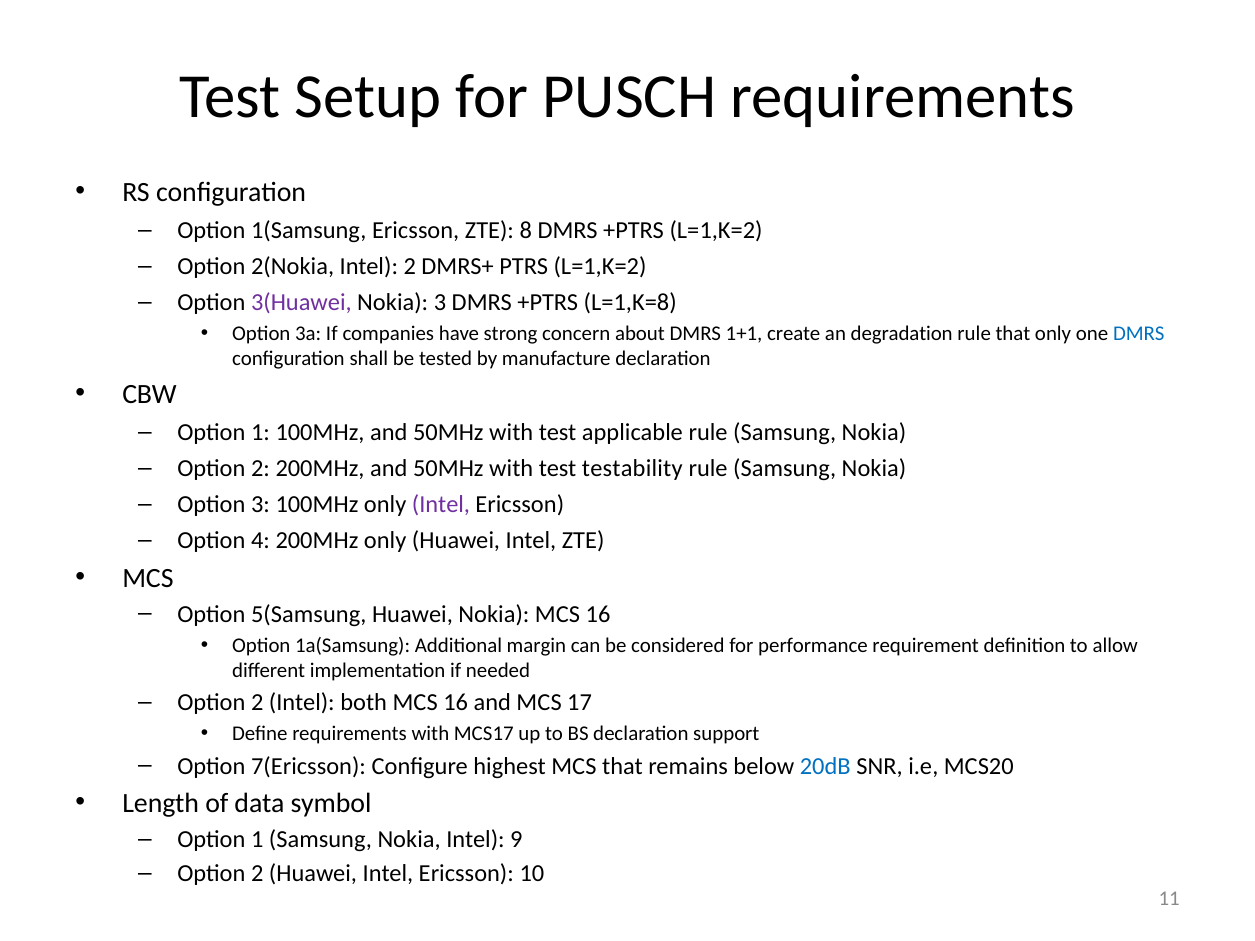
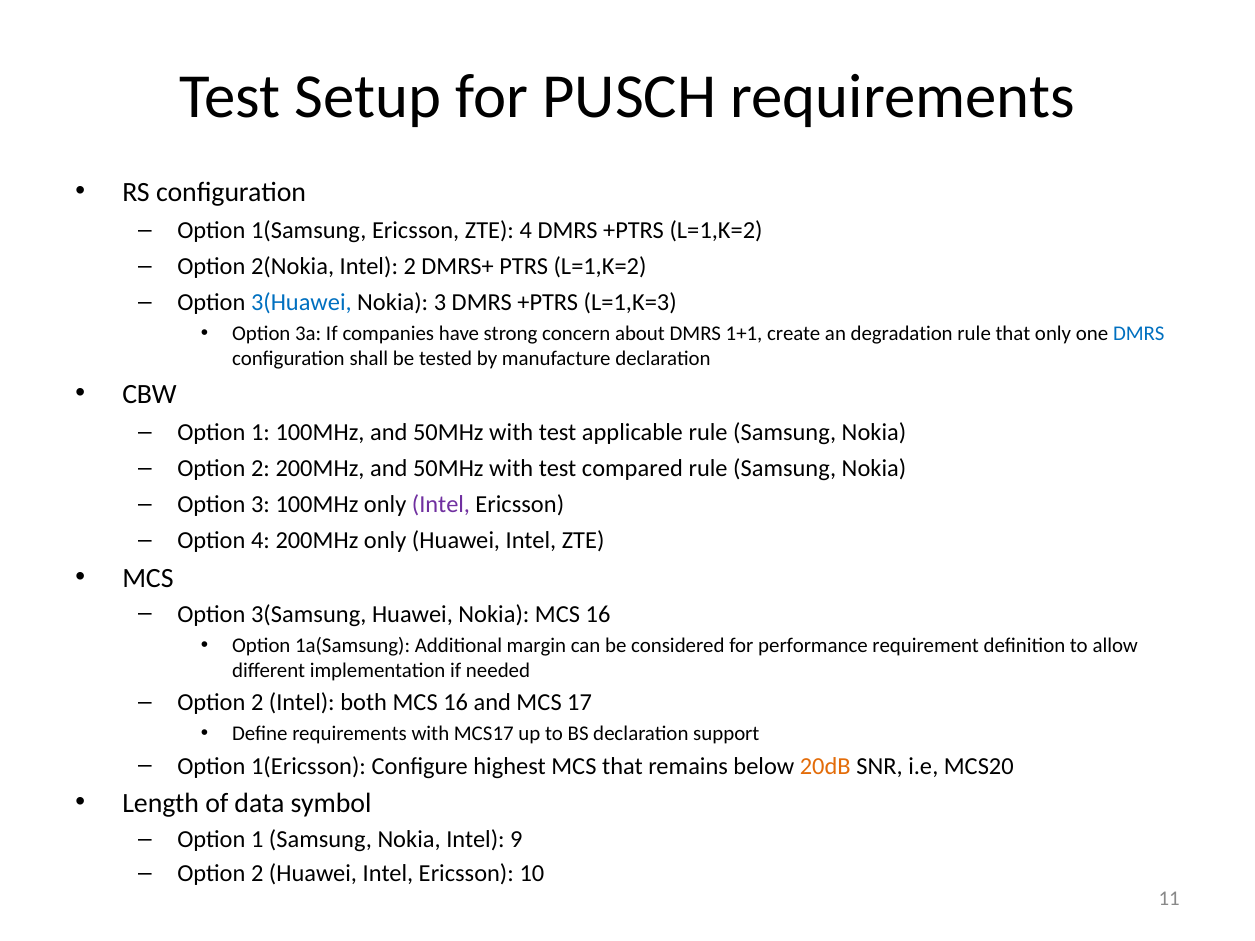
ZTE 8: 8 -> 4 (526, 230)
3(Huawei colour: purple -> blue (301, 303)
L=1,K=8: L=1,K=8 -> L=1,K=3 (630, 303)
testability: testability -> compared (632, 469)
5(Samsung: 5(Samsung -> 3(Samsung (309, 614)
7(Ericsson: 7(Ericsson -> 1(Ericsson (309, 766)
20dB colour: blue -> orange (825, 766)
